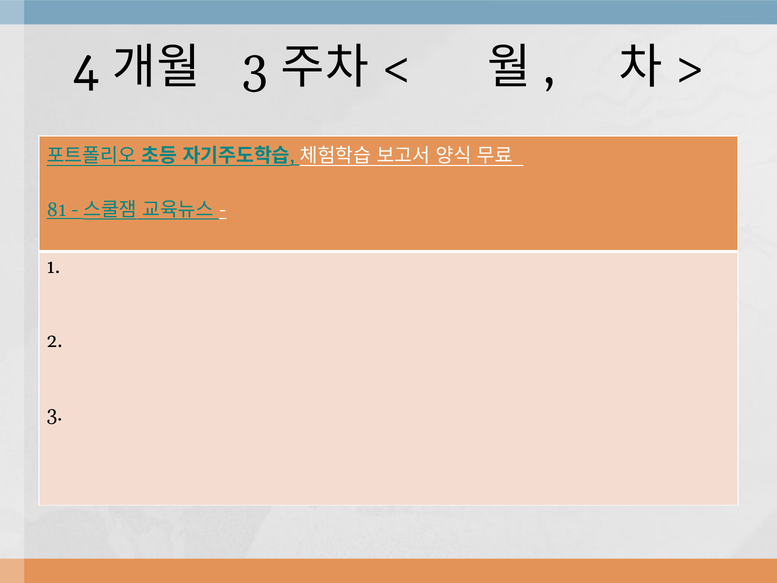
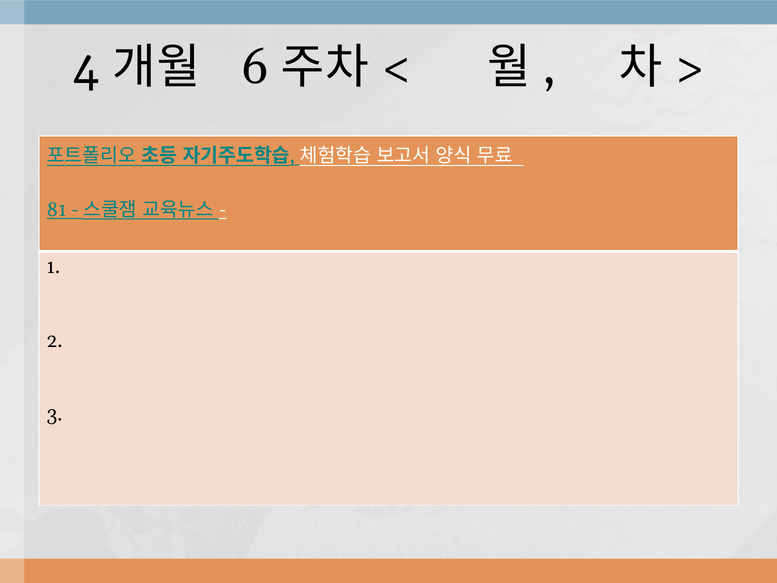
3: 3 -> 6 (255, 68)
